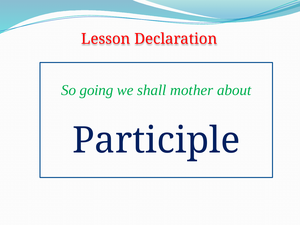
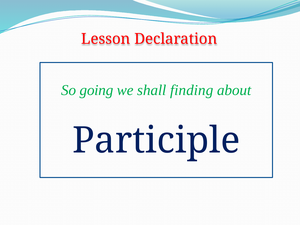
mother: mother -> finding (192, 90)
